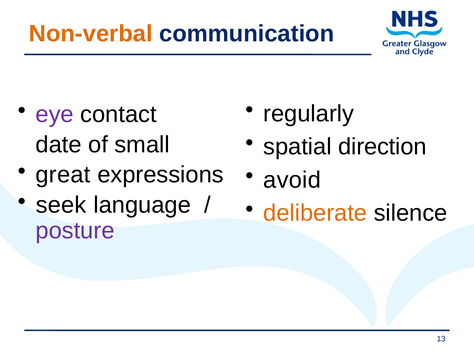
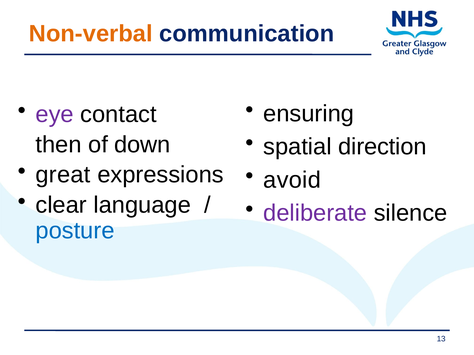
regularly: regularly -> ensuring (309, 114)
date: date -> then (59, 145)
small: small -> down (142, 145)
seek: seek -> clear (61, 205)
deliberate colour: orange -> purple (315, 213)
posture colour: purple -> blue (75, 231)
